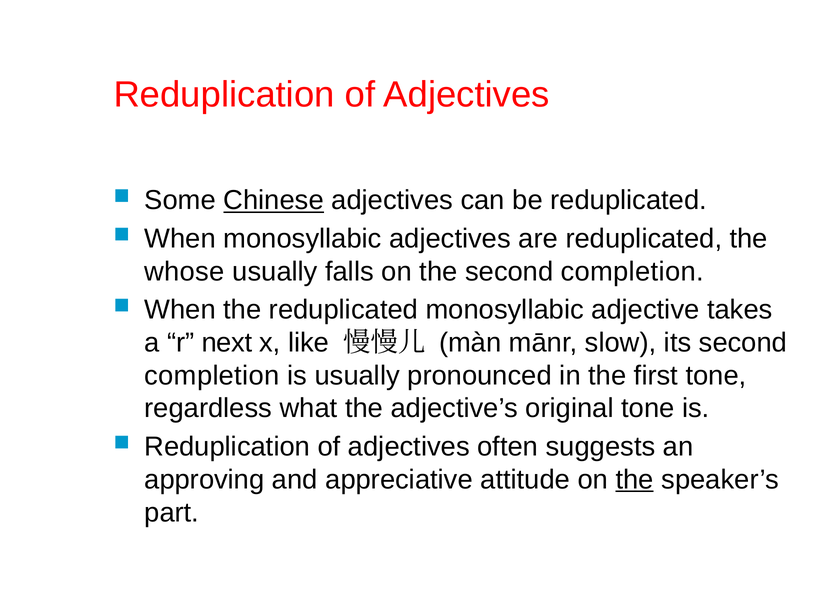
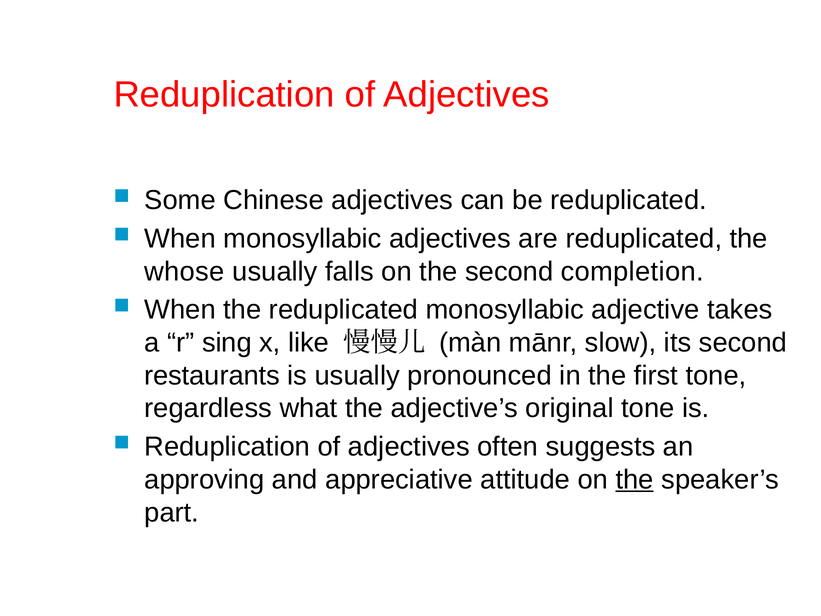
Chinese underline: present -> none (274, 200)
next: next -> sing (227, 343)
completion: completion -> restaurants (212, 375)
